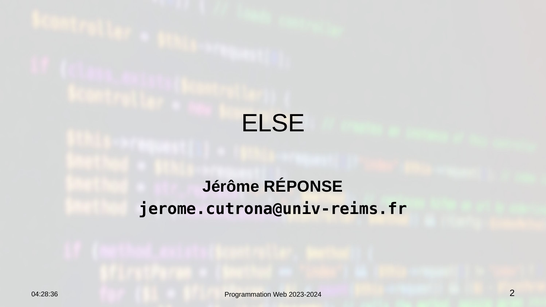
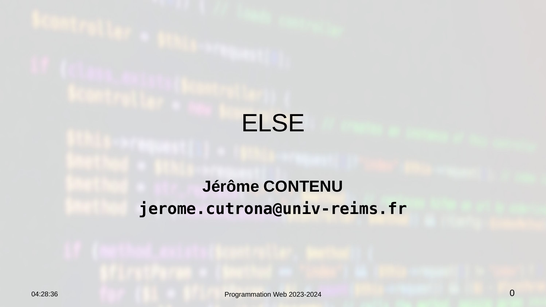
RÉPONSE: RÉPONSE -> CONTENU (303, 187)
2: 2 -> 0 (512, 293)
